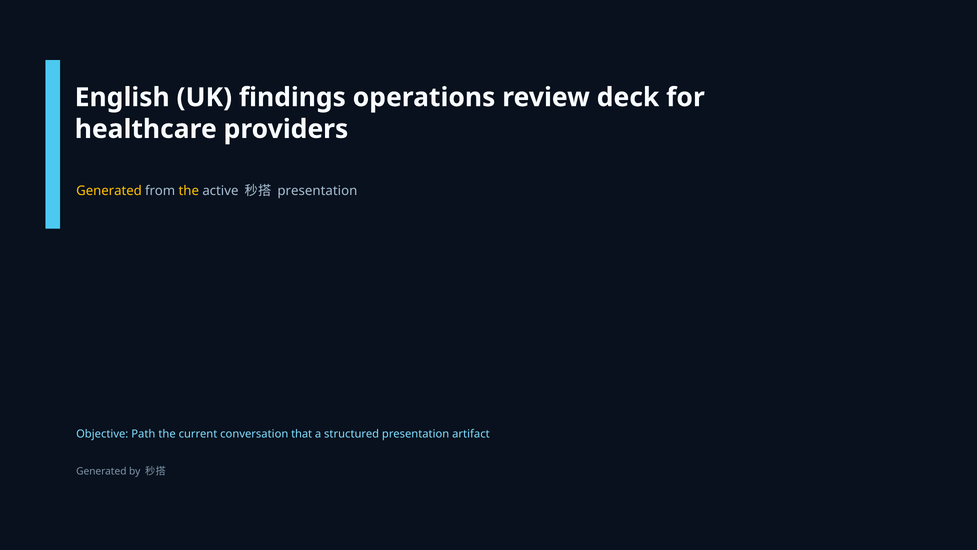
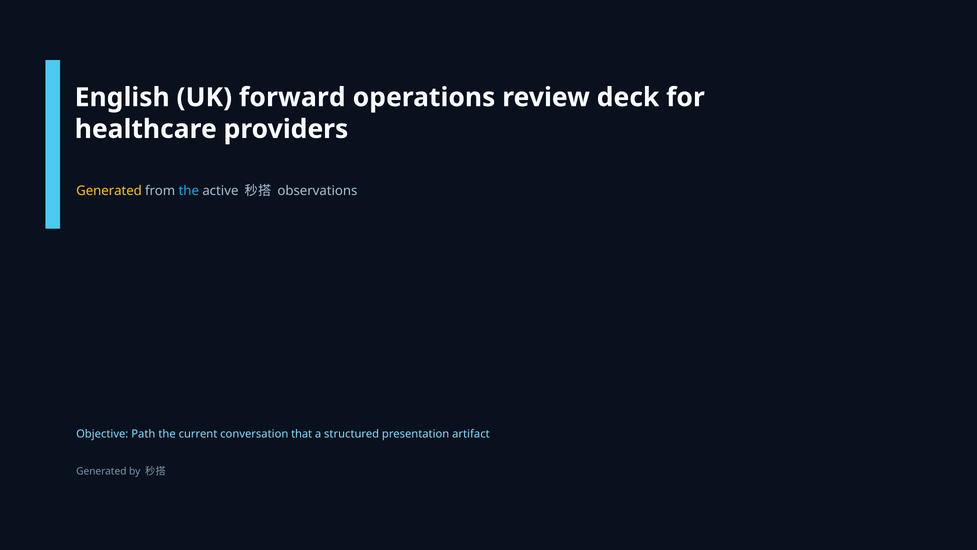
findings: findings -> forward (292, 97)
the colour: yellow -> light blue (189, 191)
presentation: presentation -> observations (317, 191)
